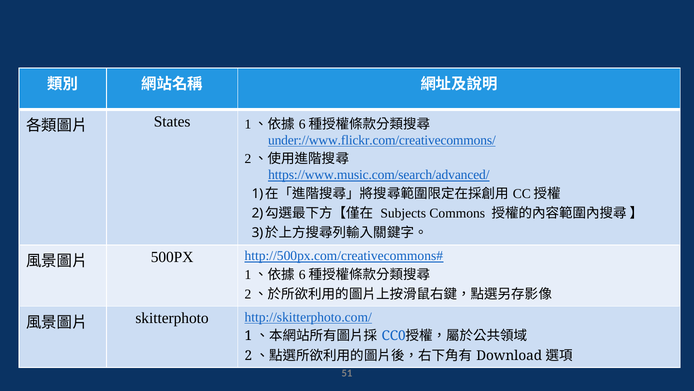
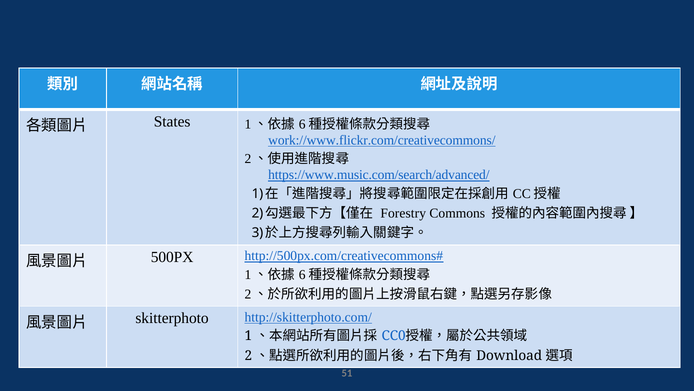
under://www.flickr.com/creativecommons/: under://www.flickr.com/creativecommons/ -> work://www.flickr.com/creativecommons/ (382, 140)
Subjects: Subjects -> Forestry (403, 213)
